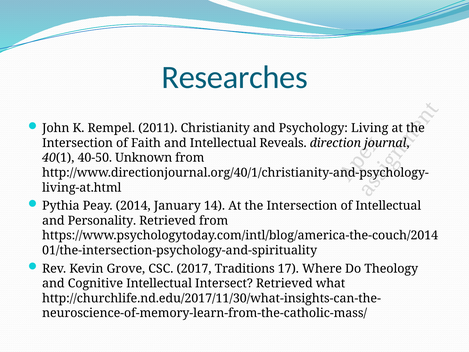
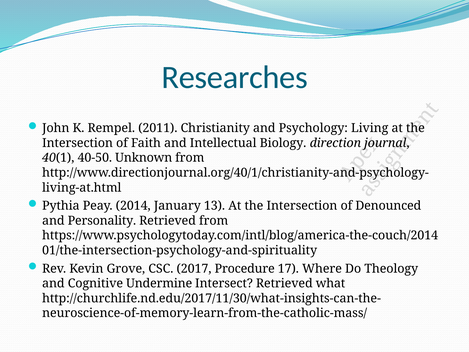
Reveals: Reveals -> Biology (283, 143)
14: 14 -> 13 (214, 206)
of Intellectual: Intellectual -> Denounced (388, 206)
Traditions: Traditions -> Procedure (245, 268)
Cognitive Intellectual: Intellectual -> Undermine (159, 283)
